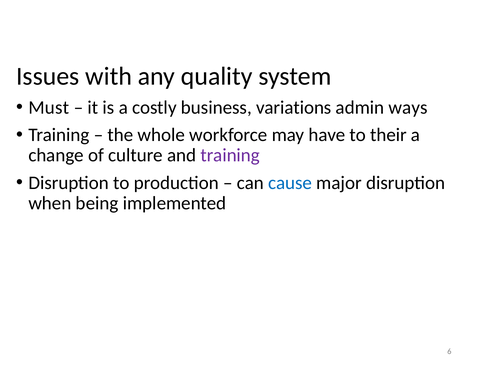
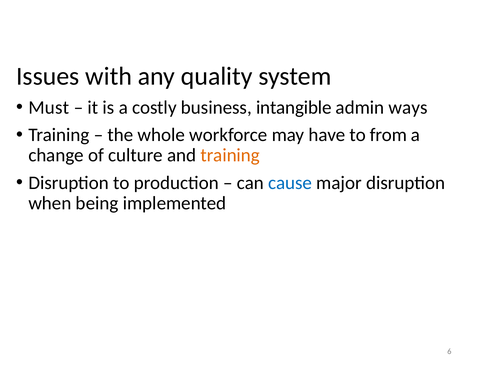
variations: variations -> intangible (294, 107)
their: their -> from (388, 135)
training colour: purple -> orange (230, 155)
